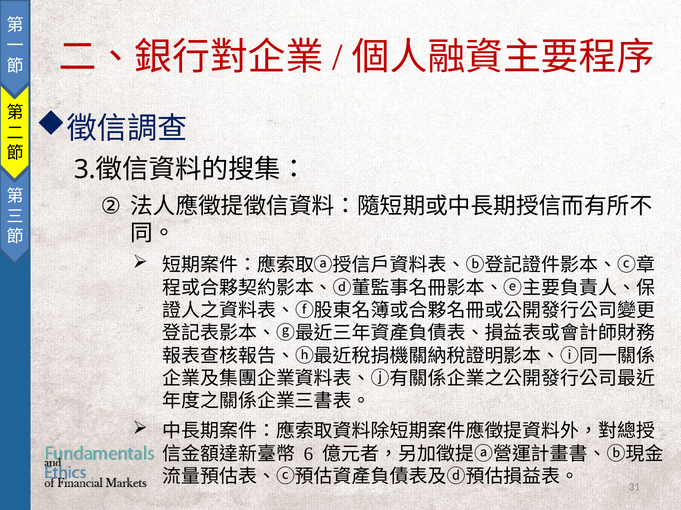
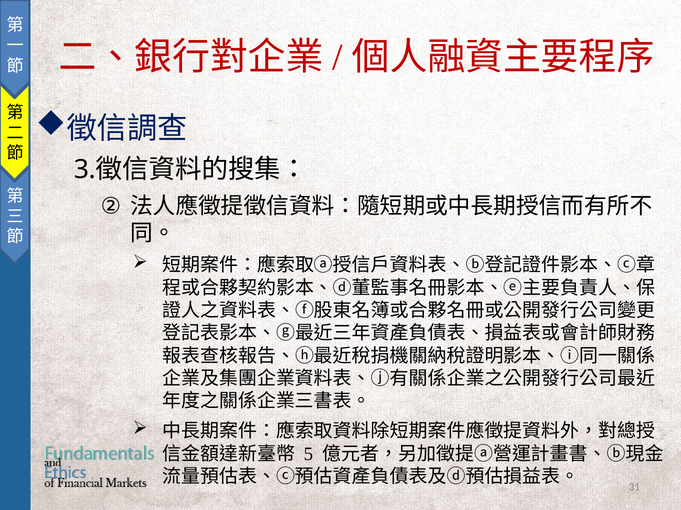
6: 6 -> 5 (308, 455)
